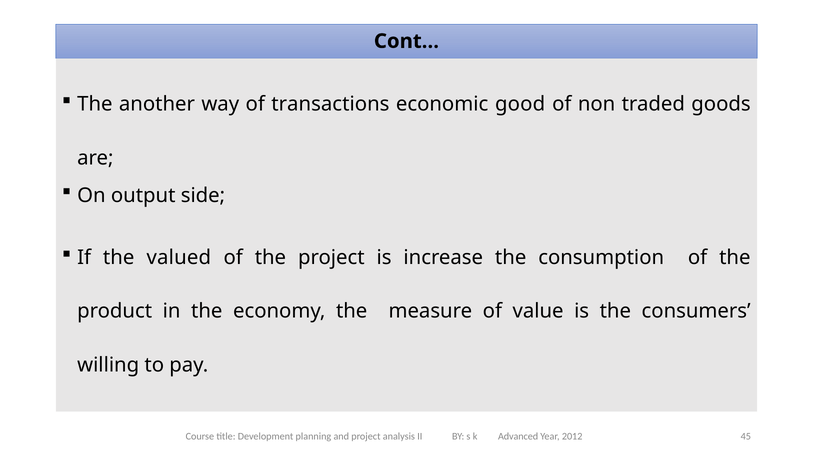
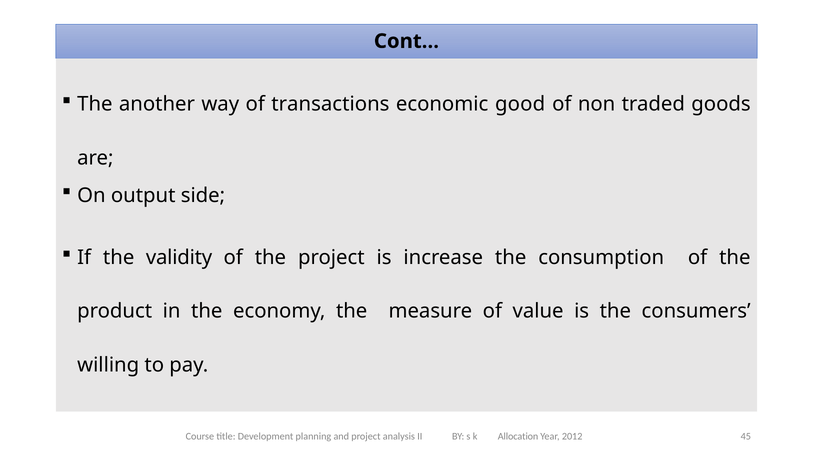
valued: valued -> validity (179, 258)
Advanced: Advanced -> Allocation (518, 437)
